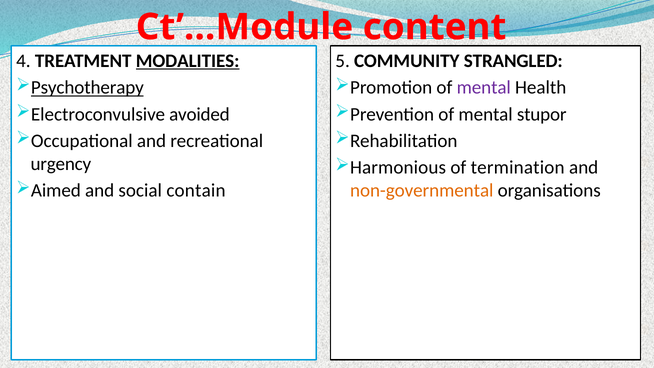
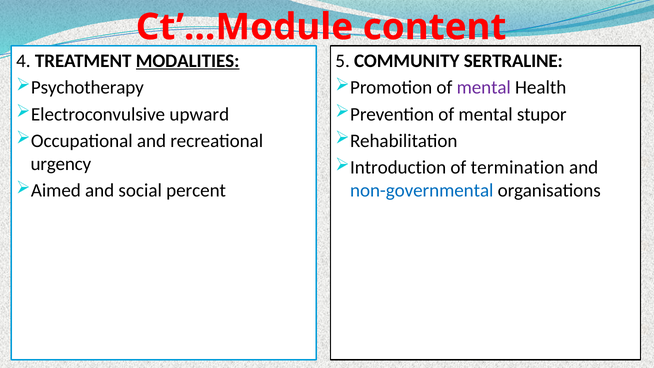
STRANGLED: STRANGLED -> SERTRALINE (513, 61)
Psychotherapy underline: present -> none (87, 88)
avoided: avoided -> upward (199, 114)
Harmonious: Harmonious -> Introduction (398, 168)
contain: contain -> percent (196, 190)
non-governmental colour: orange -> blue (422, 190)
